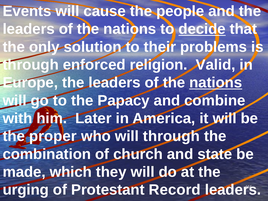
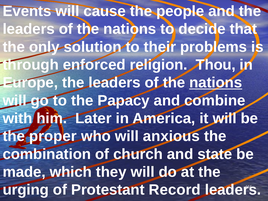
decide underline: present -> none (202, 29)
Valid: Valid -> Thou (216, 65)
will through: through -> anxious (171, 136)
